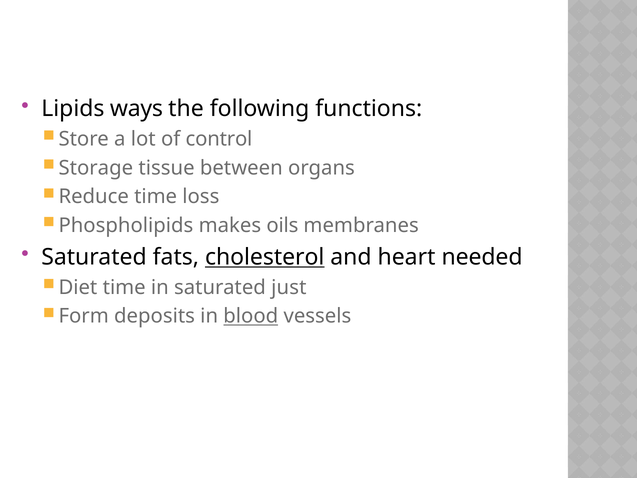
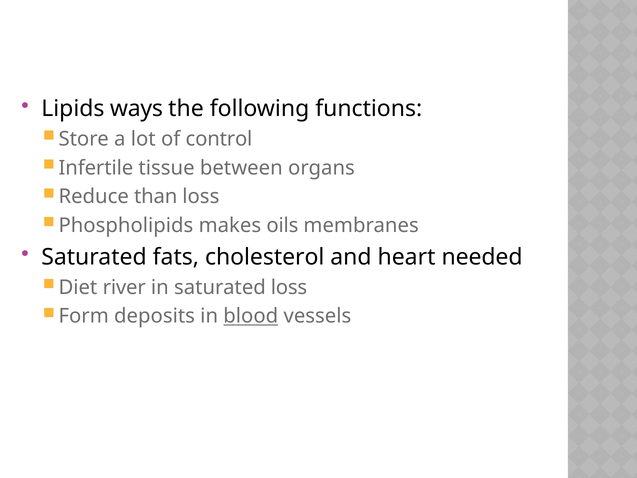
Storage: Storage -> Infertile (96, 168)
Reduce time: time -> than (156, 197)
cholesterol underline: present -> none (265, 257)
Diet time: time -> river (124, 287)
saturated just: just -> loss (289, 287)
